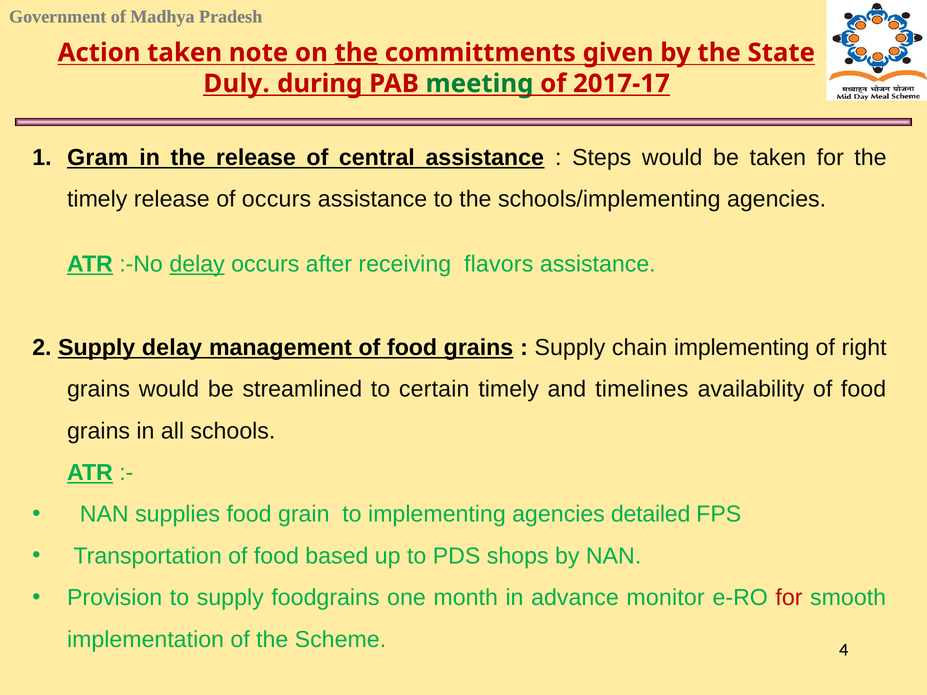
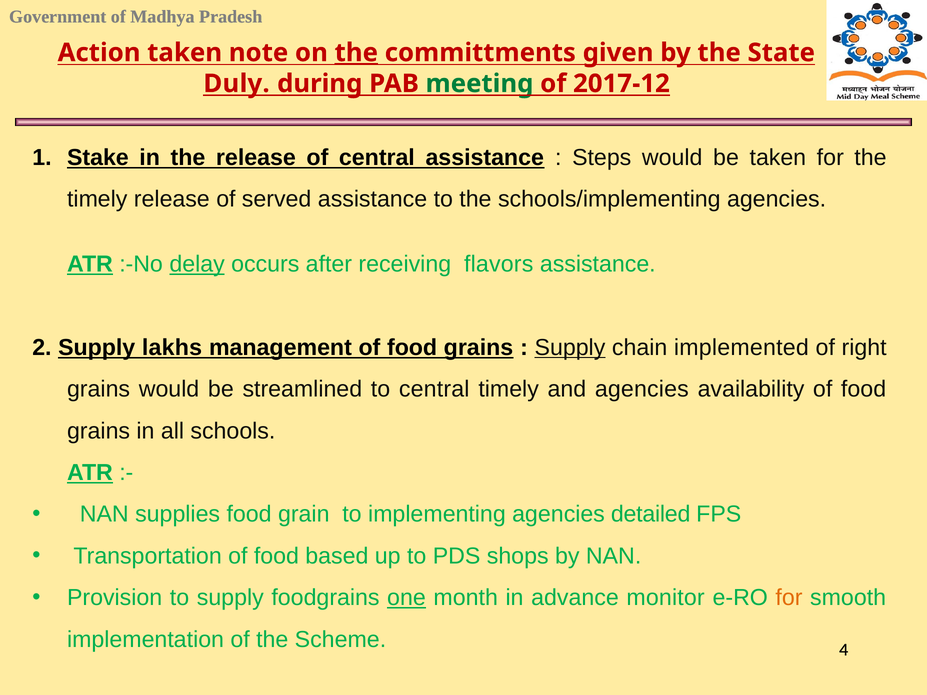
2017-17: 2017-17 -> 2017-12 (621, 84)
Gram: Gram -> Stake (98, 158)
of occurs: occurs -> served (277, 199)
Supply delay: delay -> lakhs (172, 348)
Supply underline: none -> present (570, 348)
chain implementing: implementing -> implemented (741, 348)
to certain: certain -> central (434, 389)
and timelines: timelines -> agencies (642, 389)
one underline: none -> present (406, 598)
for colour: red -> orange (789, 598)
